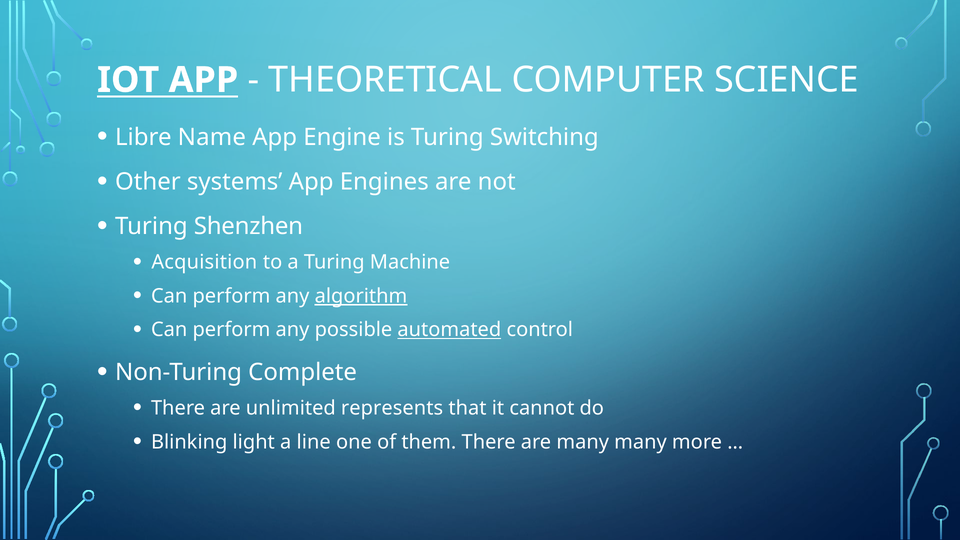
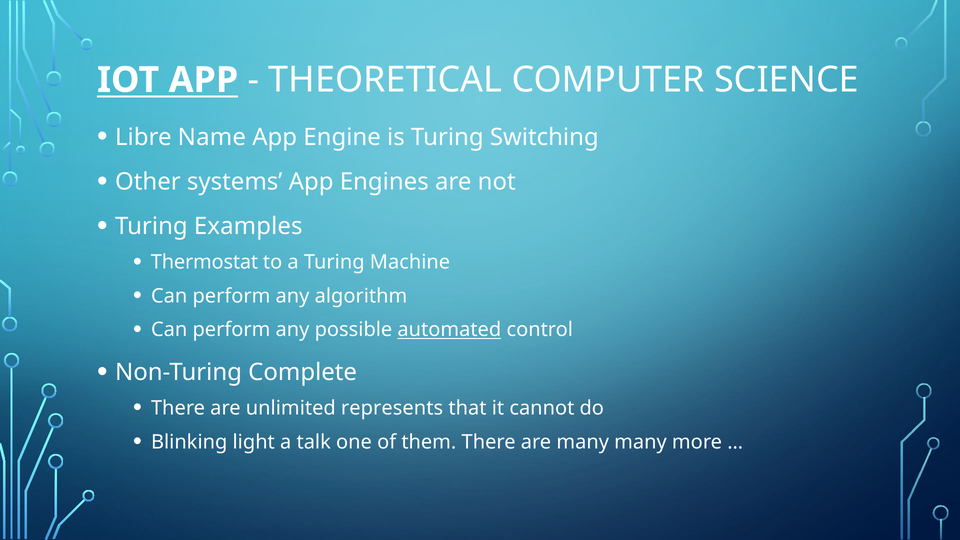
Shenzhen: Shenzhen -> Examples (248, 226)
Acquisition: Acquisition -> Thermostat (205, 262)
algorithm underline: present -> none (361, 296)
line: line -> talk (314, 442)
